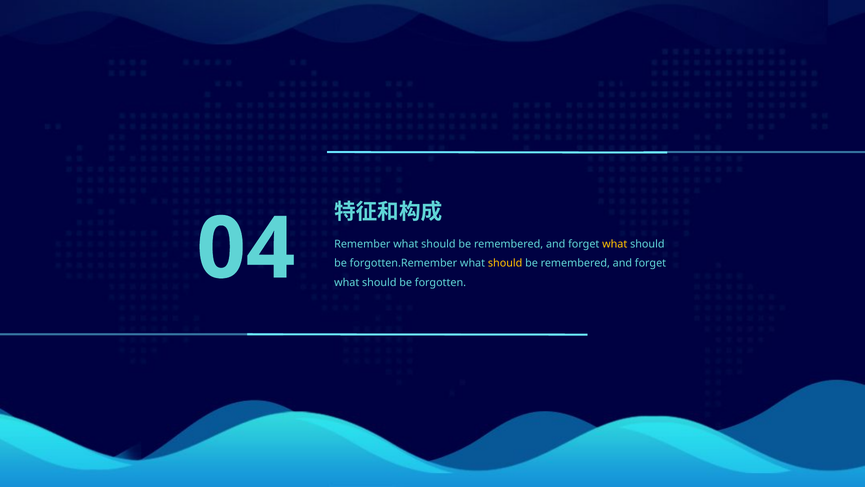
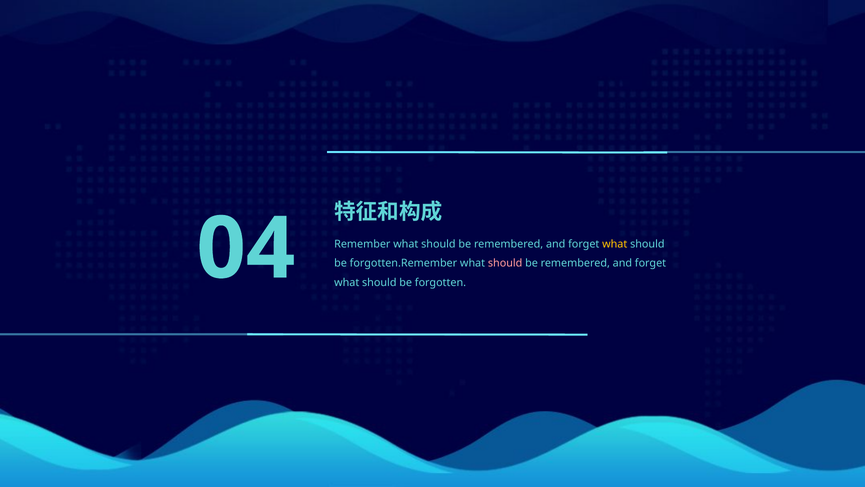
should colour: yellow -> pink (505, 263)
